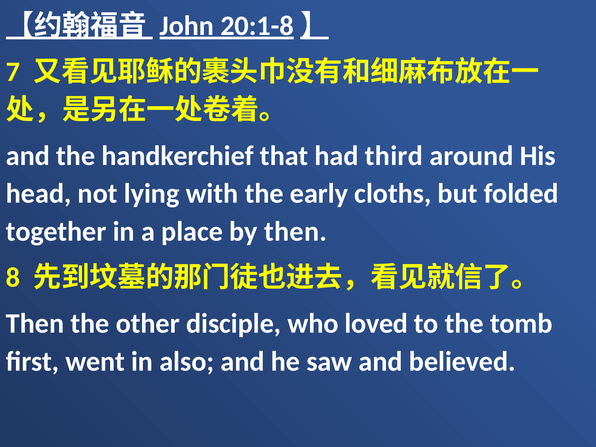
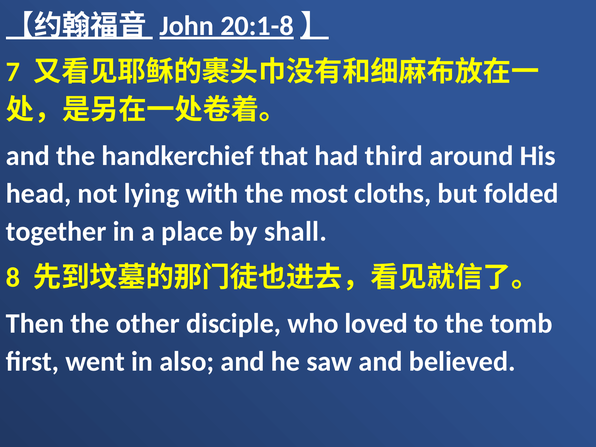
early: early -> most (319, 194)
by then: then -> shall (296, 231)
